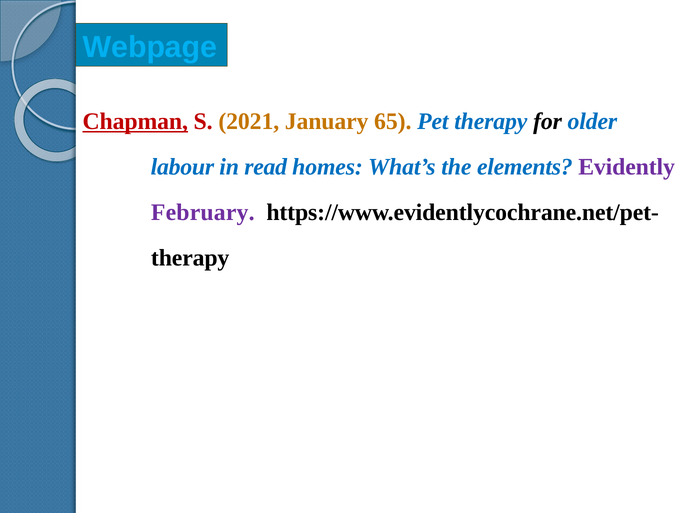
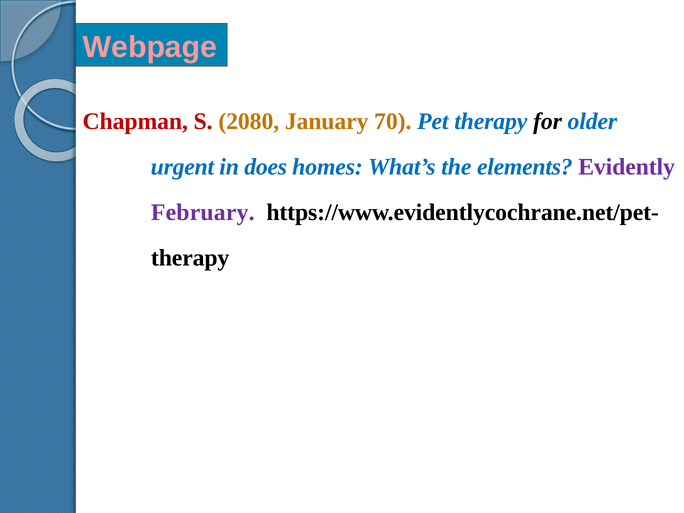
Webpage colour: light blue -> pink (150, 47)
Chapman underline: present -> none (135, 121)
2021: 2021 -> 2080 (249, 121)
65: 65 -> 70 (393, 121)
labour: labour -> urgent (182, 167)
read: read -> does (266, 167)
